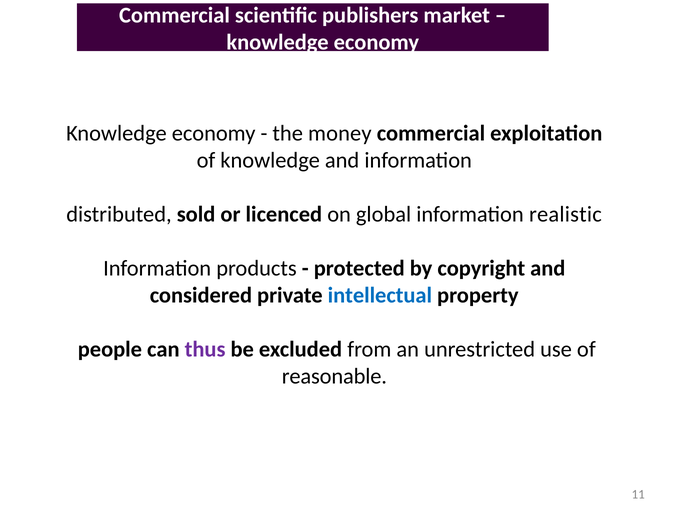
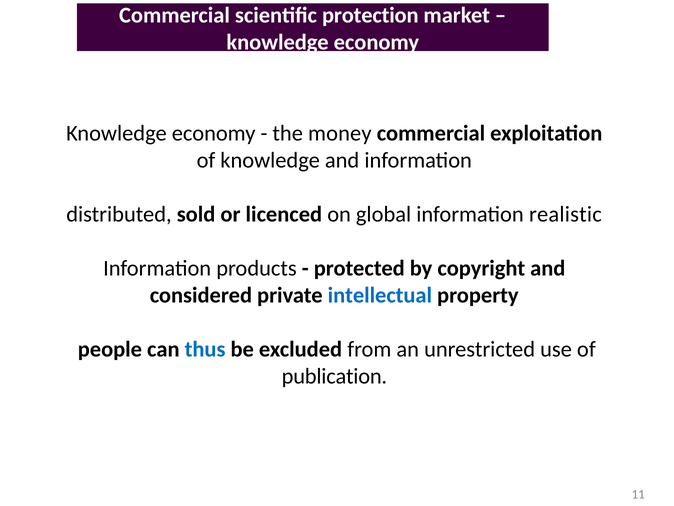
publishers: publishers -> protection (370, 15)
thus colour: purple -> blue (205, 349)
reasonable: reasonable -> publication (334, 376)
